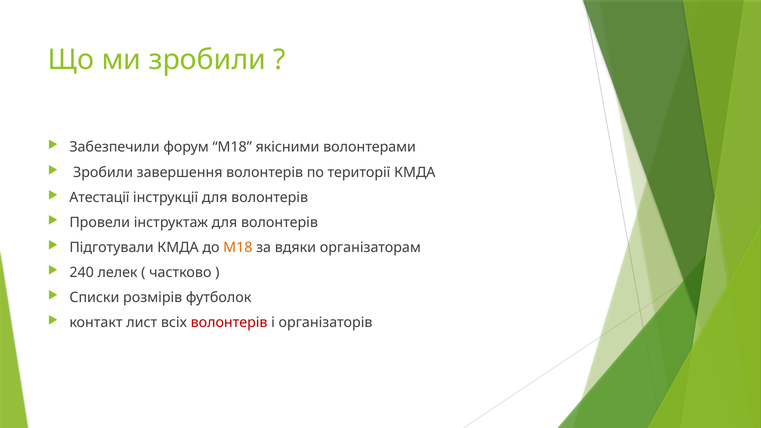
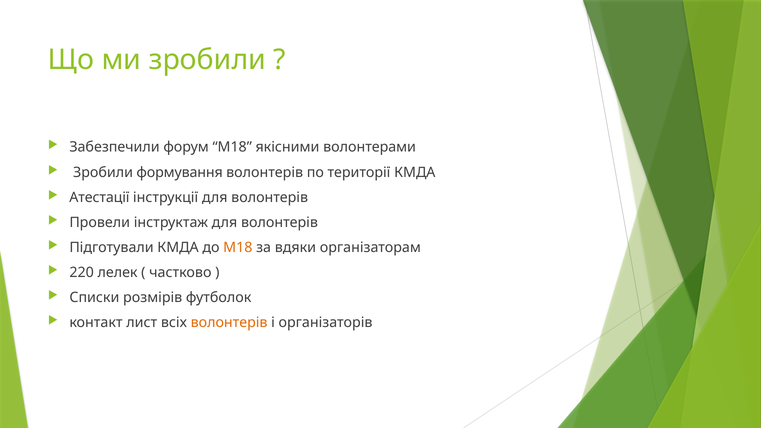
завершення: завершення -> формування (180, 172)
240: 240 -> 220 (82, 273)
волонтерів colour: red -> orange (229, 323)
